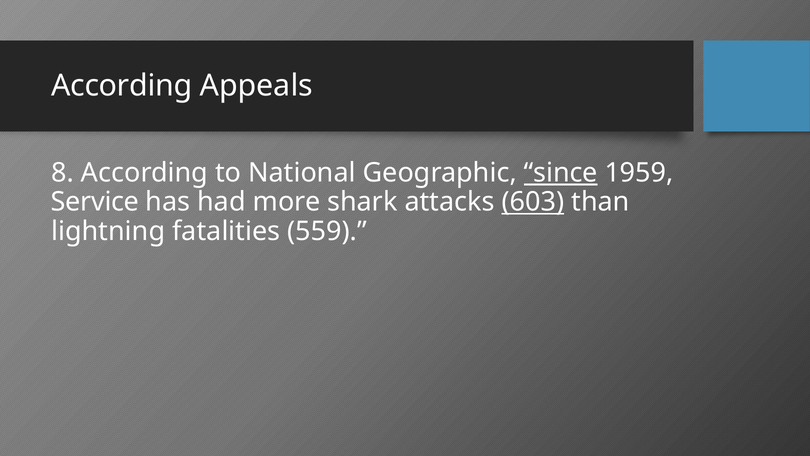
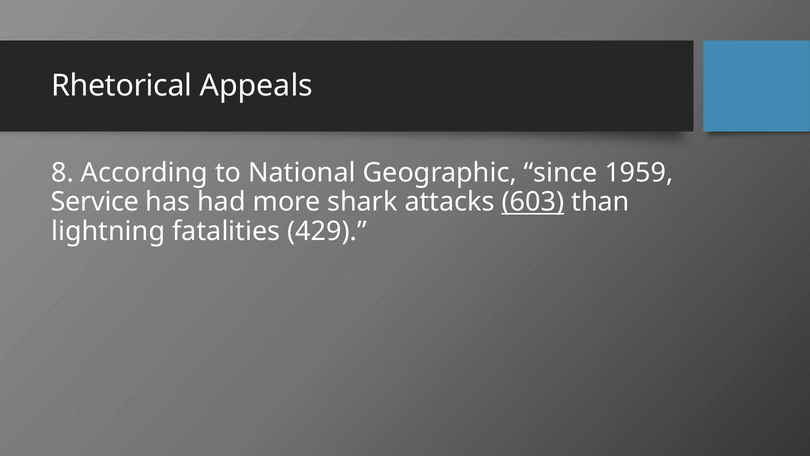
According: According -> Rhetorical (122, 86)
since underline: present -> none (561, 173)
559: 559 -> 429 (327, 231)
